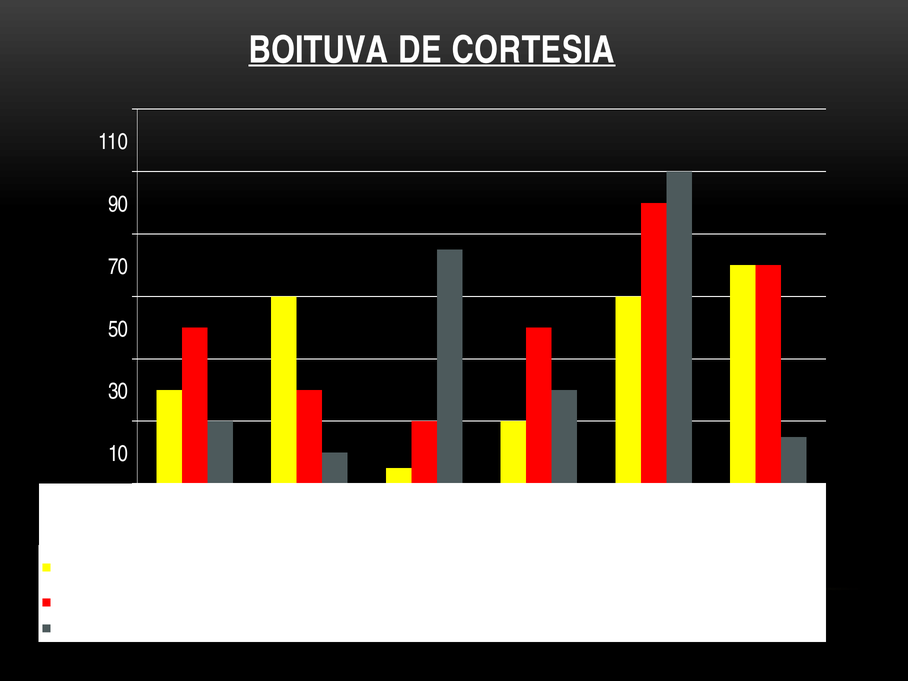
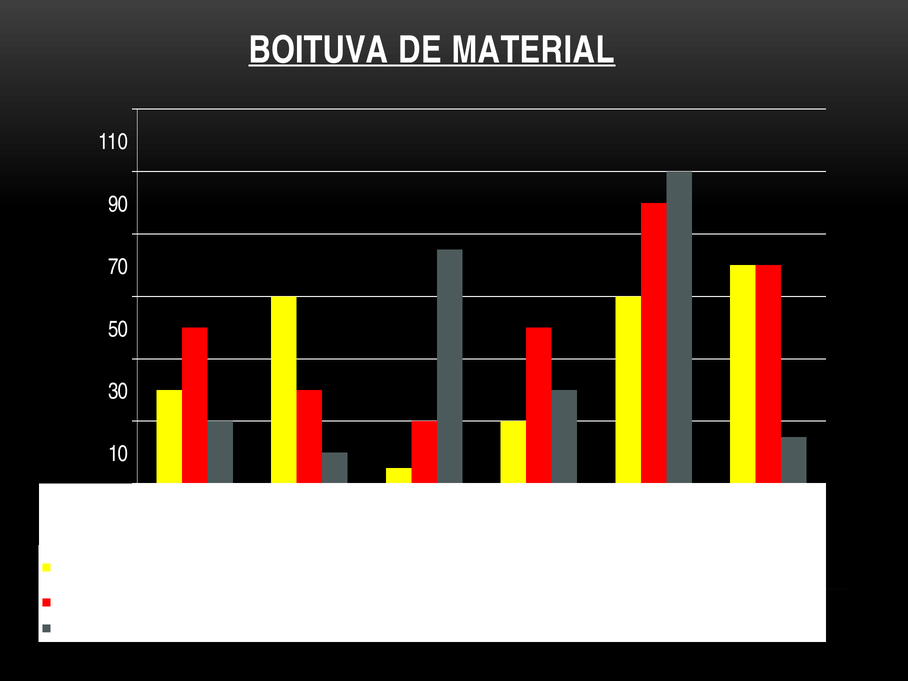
CORTESIA: CORTESIA -> MATERIAL (533, 50)
